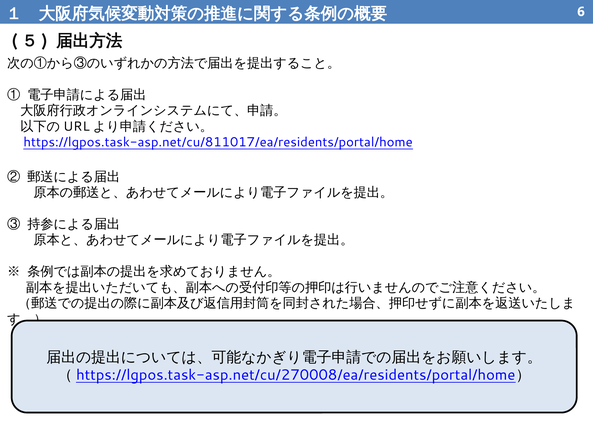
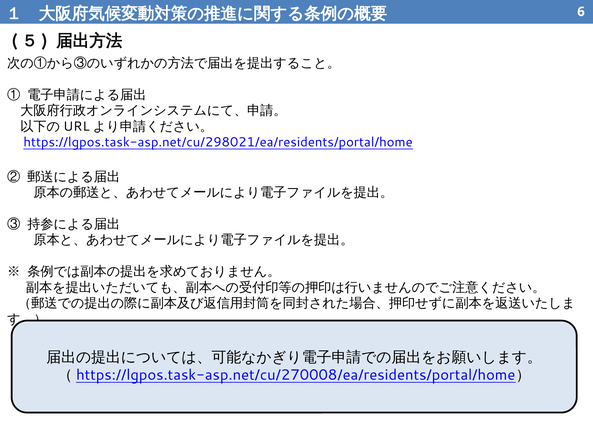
https://lgpos.task-asp.net/cu/811017/ea/residents/portal/home: https://lgpos.task-asp.net/cu/811017/ea/residents/portal/home -> https://lgpos.task-asp.net/cu/298021/ea/residents/portal/home (218, 142)
